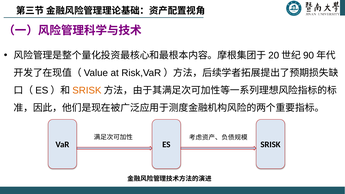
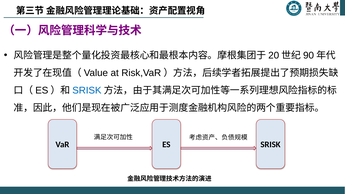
SRISK colour: orange -> blue (87, 90)
